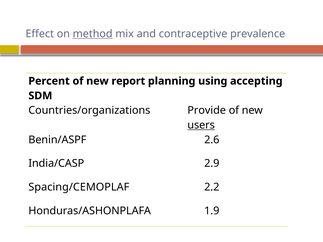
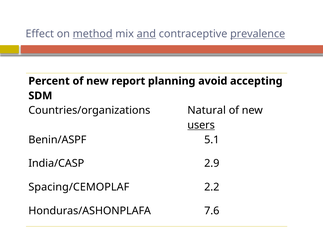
and underline: none -> present (146, 34)
prevalence underline: none -> present (258, 34)
using: using -> avoid (213, 81)
Provide: Provide -> Natural (207, 111)
2.6: 2.6 -> 5.1 (212, 140)
1.9: 1.9 -> 7.6 (212, 211)
